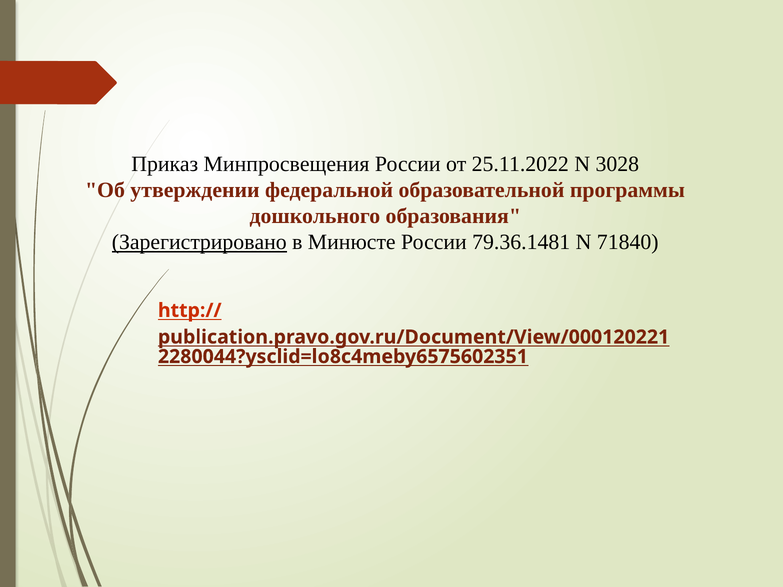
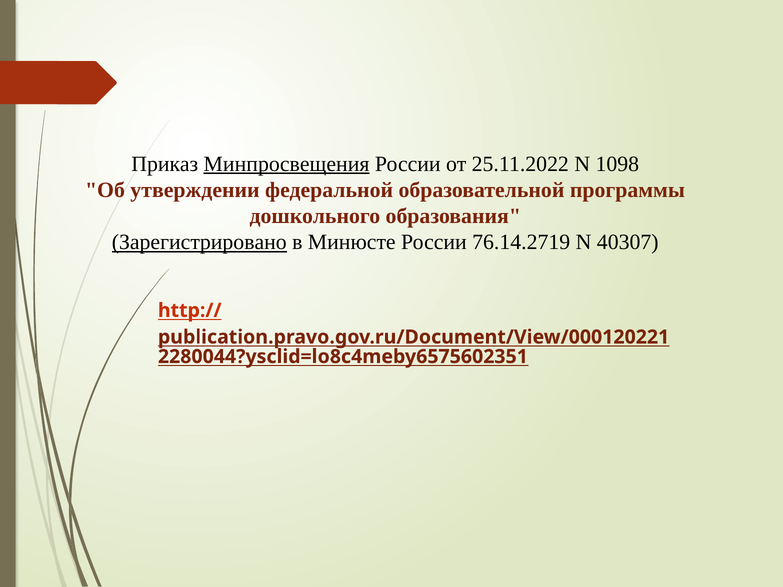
Минпросвещения underline: none -> present (287, 164)
3028: 3028 -> 1098 (617, 164)
79.36.1481: 79.36.1481 -> 76.14.2719 (521, 242)
71840: 71840 -> 40307 (628, 242)
